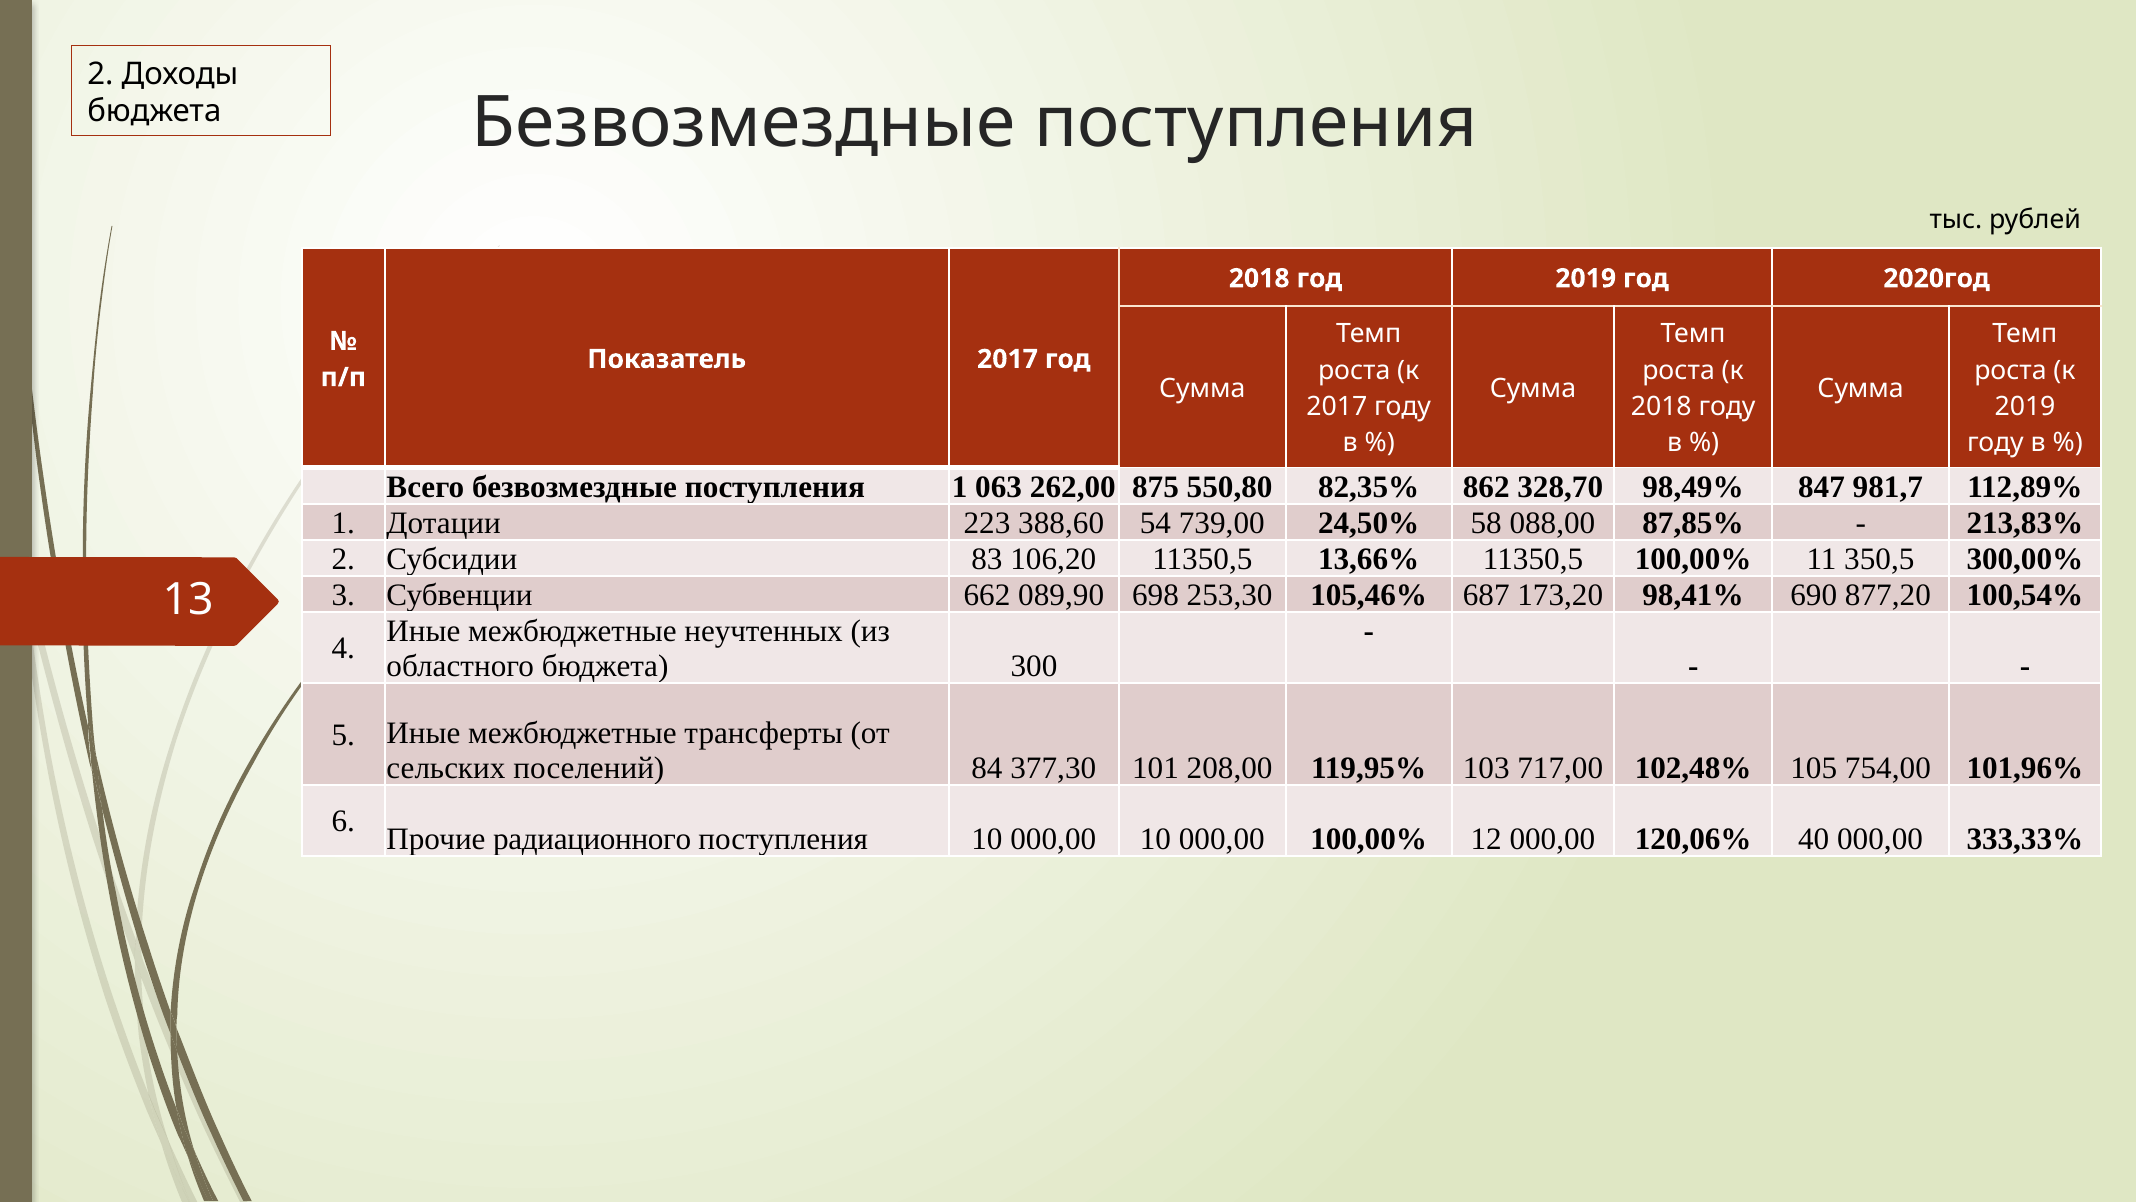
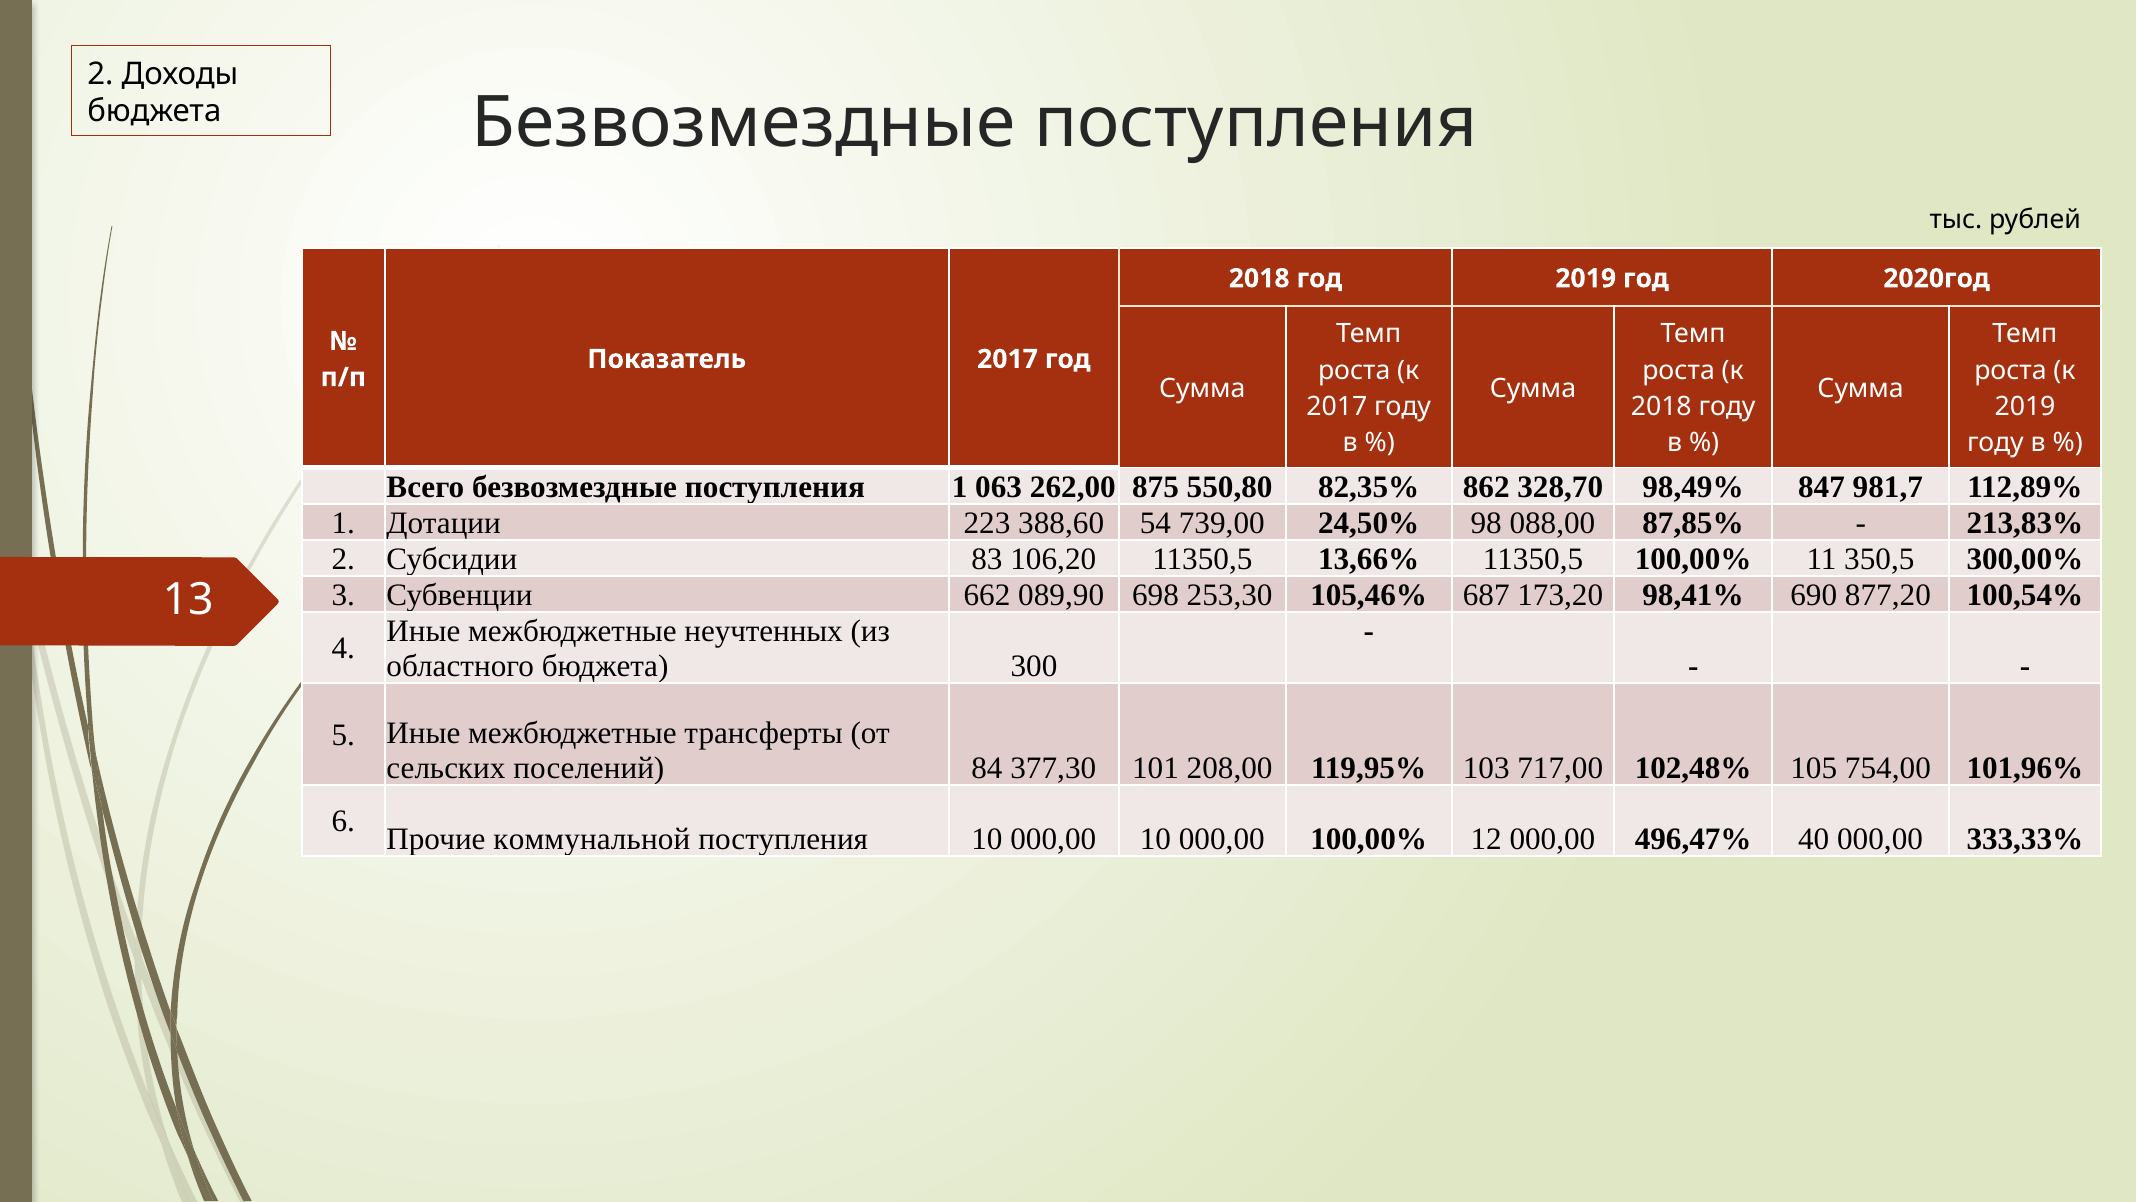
58: 58 -> 98 (1486, 523)
радиационного: радиационного -> коммунальной (592, 839)
120,06%: 120,06% -> 496,47% (1693, 839)
